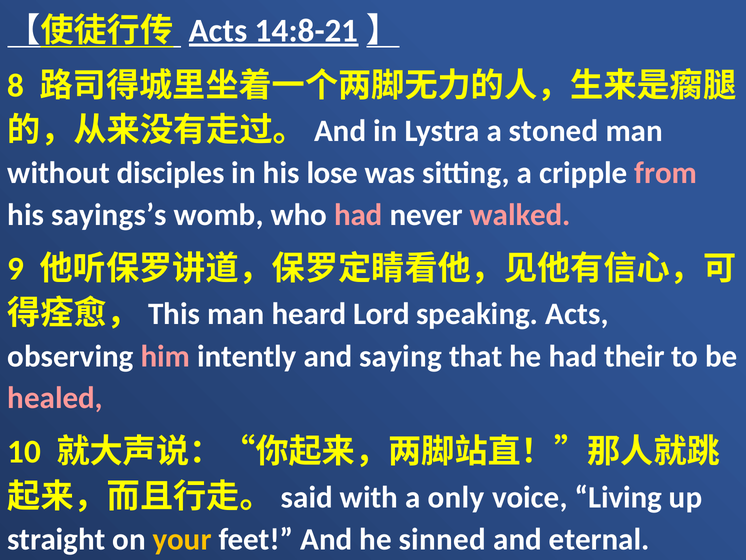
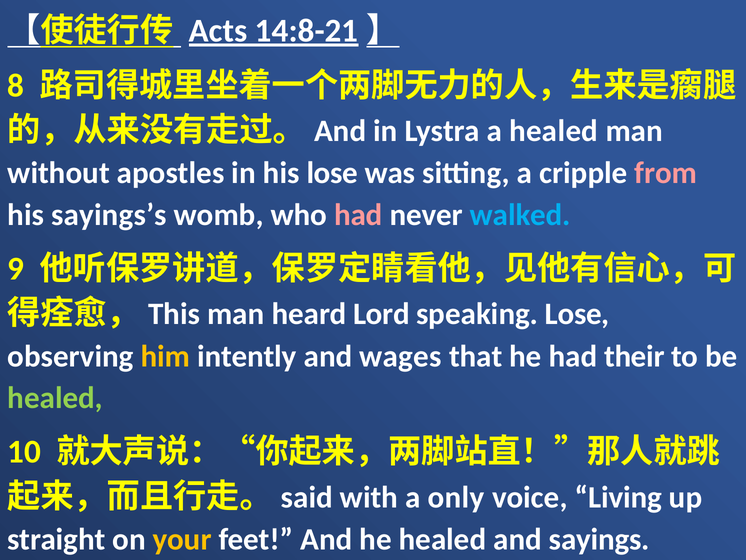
a stoned: stoned -> healed (554, 131)
disciples: disciples -> apostles (171, 173)
walked colour: pink -> light blue (520, 215)
speaking Acts: Acts -> Lose (577, 314)
him colour: pink -> yellow (165, 356)
saying: saying -> wages (401, 356)
healed colour: pink -> light green (55, 398)
he sinned: sinned -> healed (443, 539)
eternal: eternal -> sayings (599, 539)
